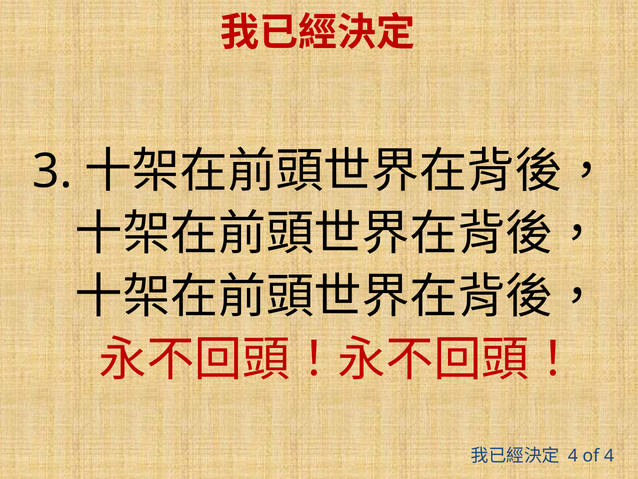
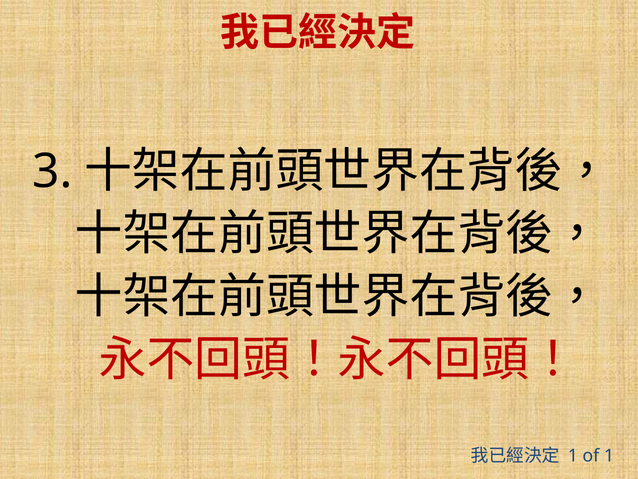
4: 4 -> 1 (573, 455)
of 4: 4 -> 1 (609, 455)
